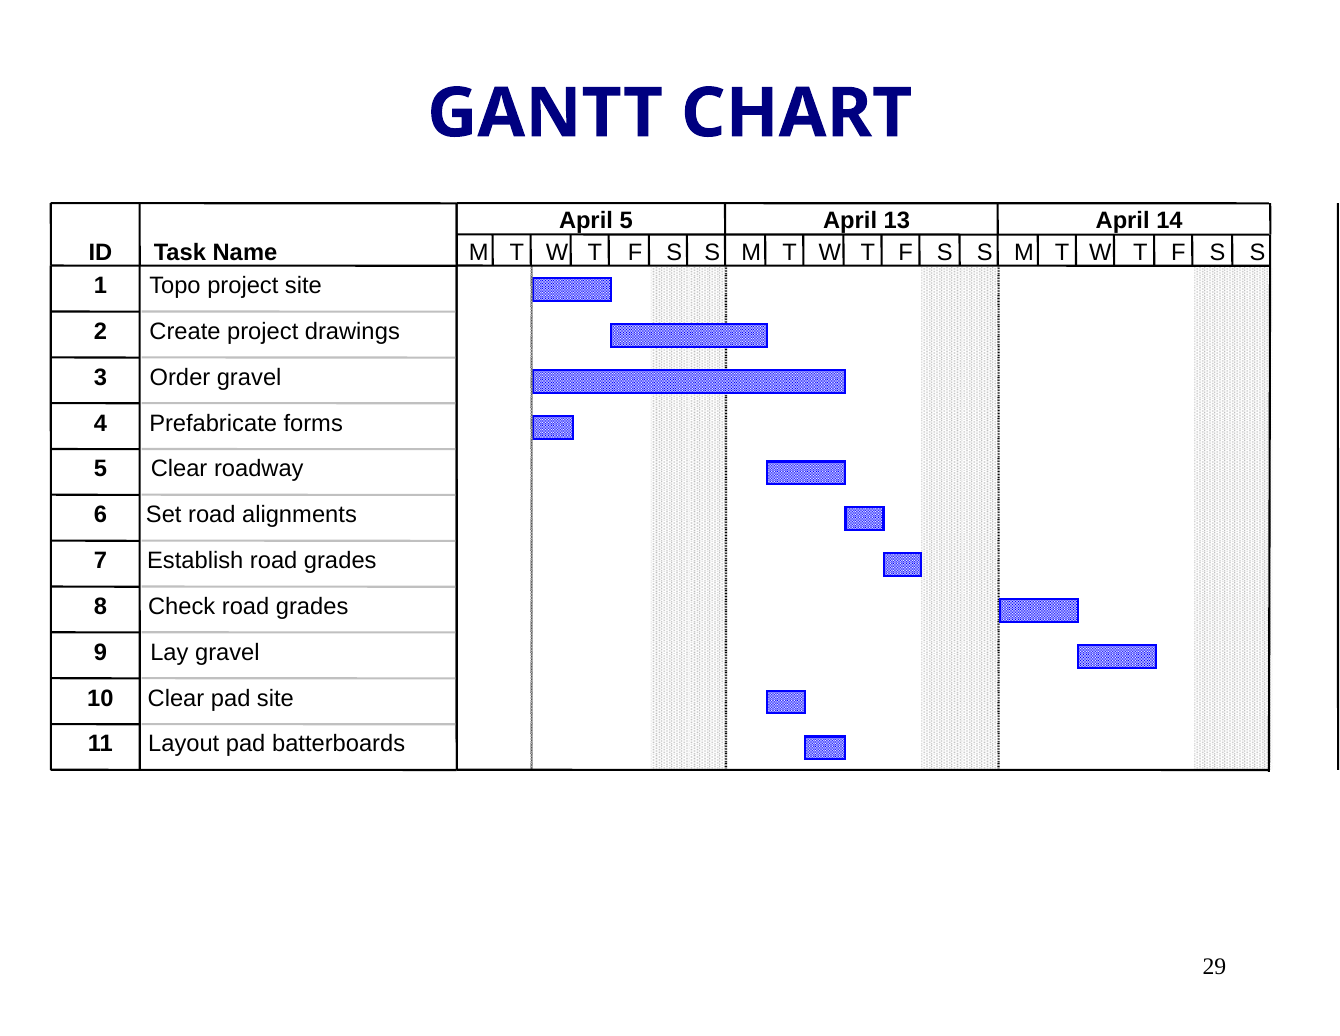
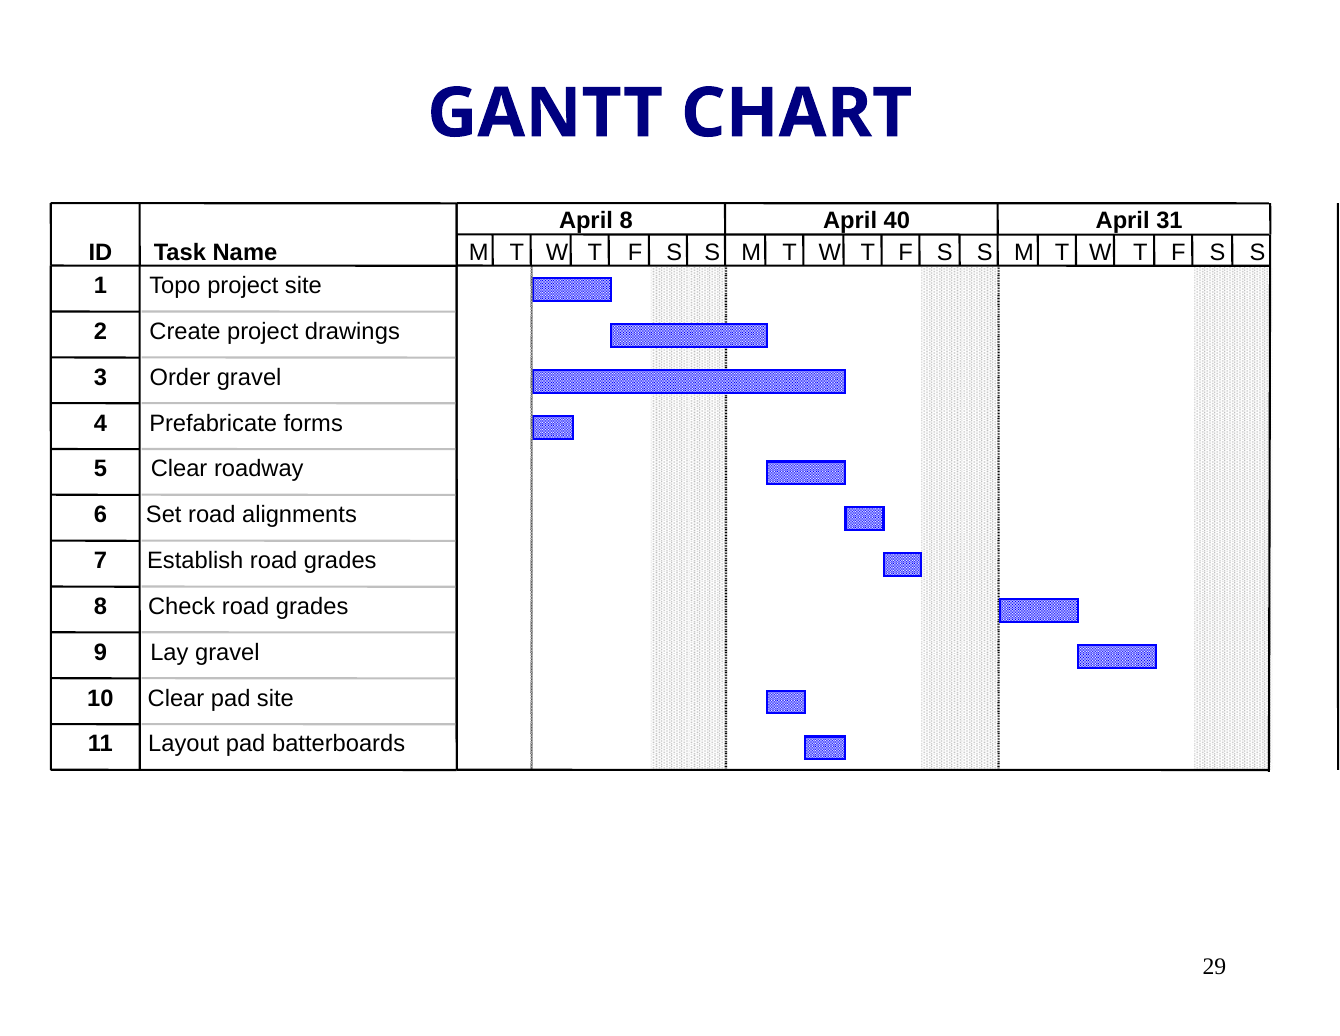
April 5: 5 -> 8 (626, 221)
13: 13 -> 40 (897, 221)
14: 14 -> 31 (1169, 221)
